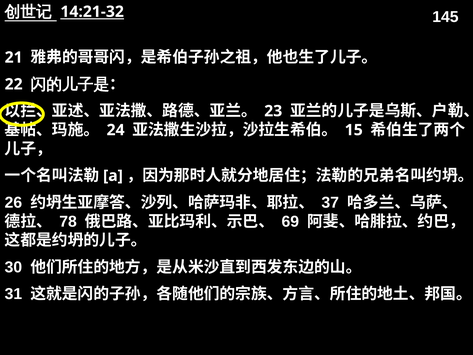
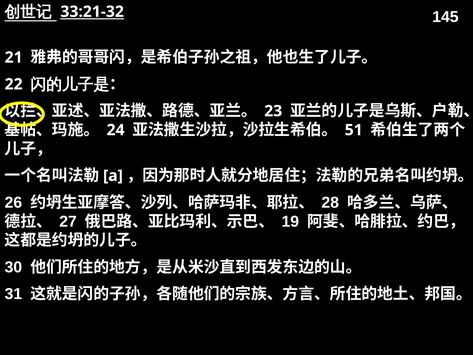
14:21-32: 14:21-32 -> 33:21-32 (92, 12)
15: 15 -> 51 (354, 130)
37: 37 -> 28 (330, 202)
78: 78 -> 27 (68, 221)
69: 69 -> 19 (290, 221)
